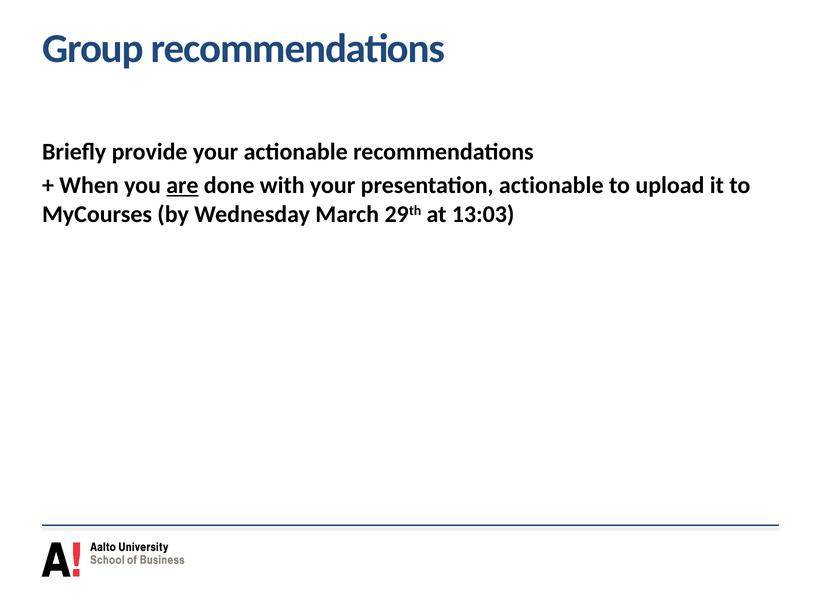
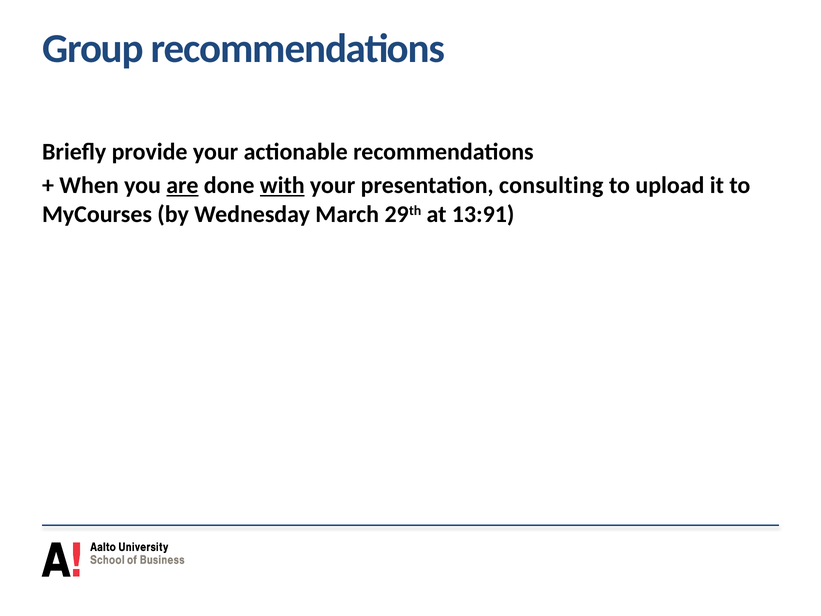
with underline: none -> present (282, 185)
presentation actionable: actionable -> consulting (551, 185)
13:03: 13:03 -> 13:91 (483, 214)
